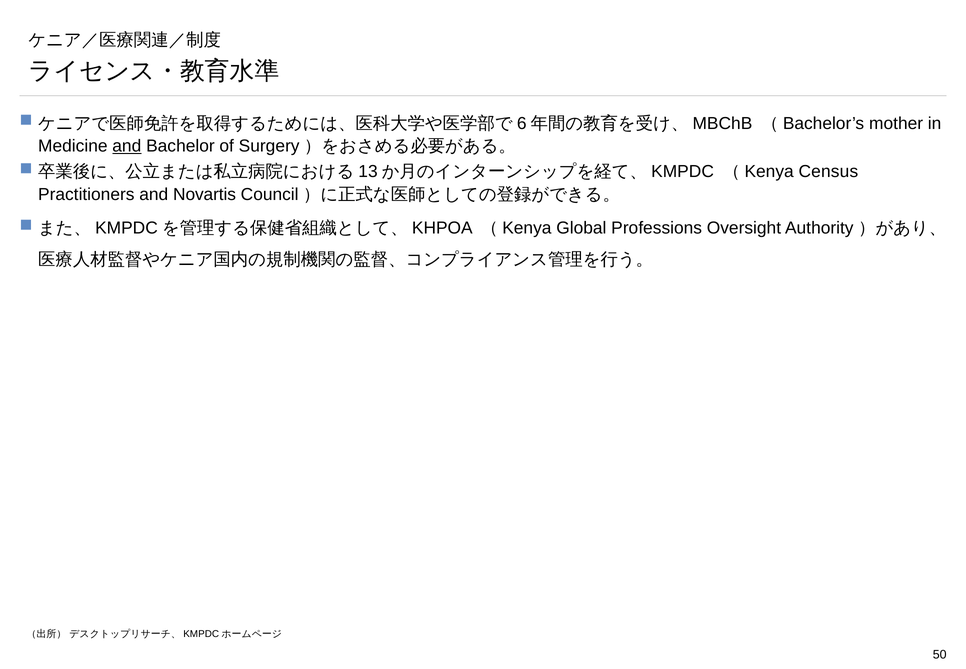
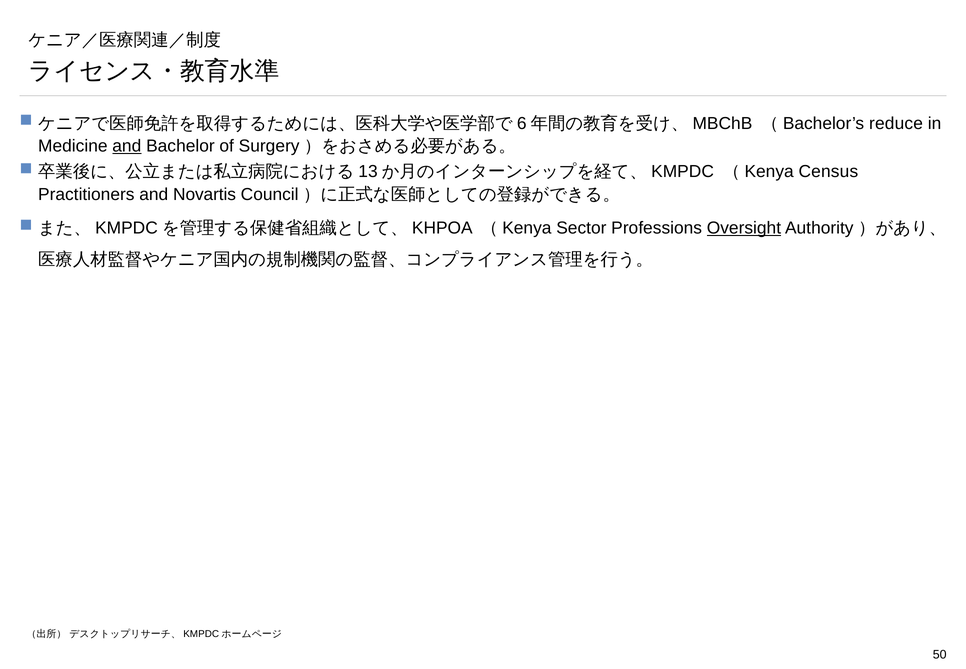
mother: mother -> reduce (896, 123)
Global: Global -> Sector (581, 228)
Oversight underline: none -> present (744, 228)
